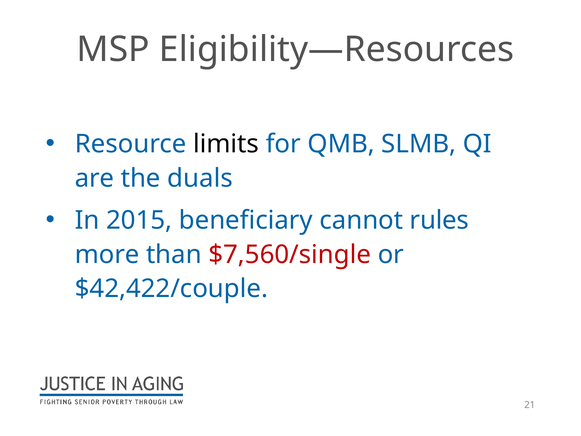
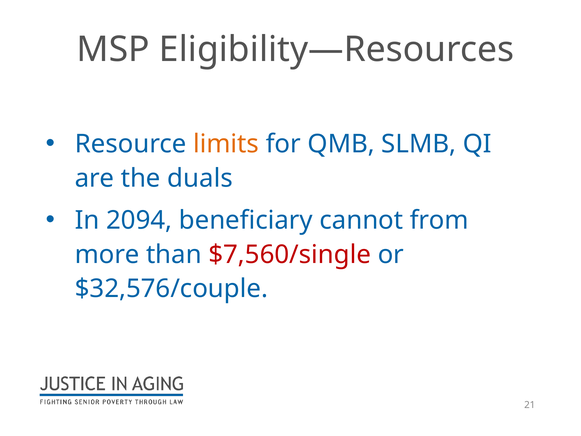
limits colour: black -> orange (226, 144)
2015: 2015 -> 2094 (139, 220)
rules: rules -> from (439, 220)
$42,422/couple: $42,422/couple -> $32,576/couple (171, 289)
